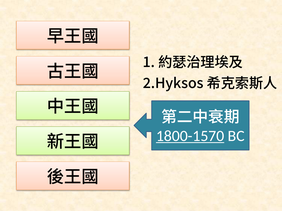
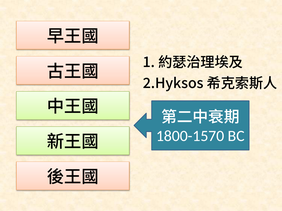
1800-1570 underline: present -> none (190, 136)
